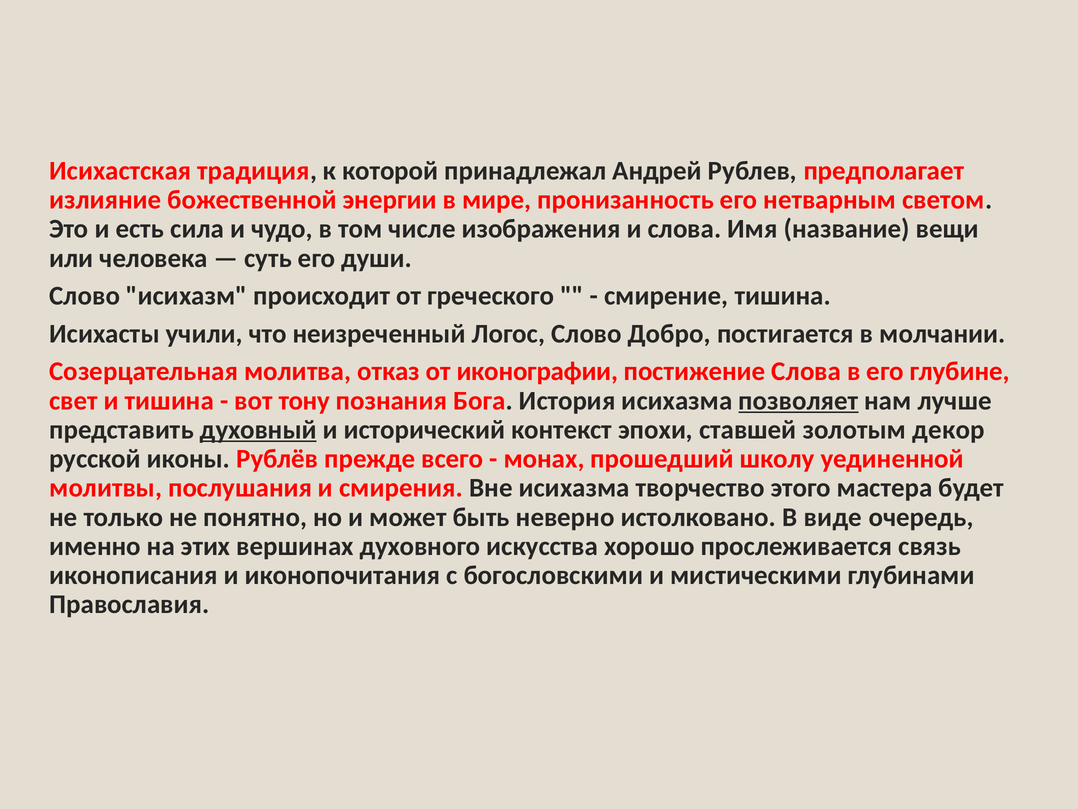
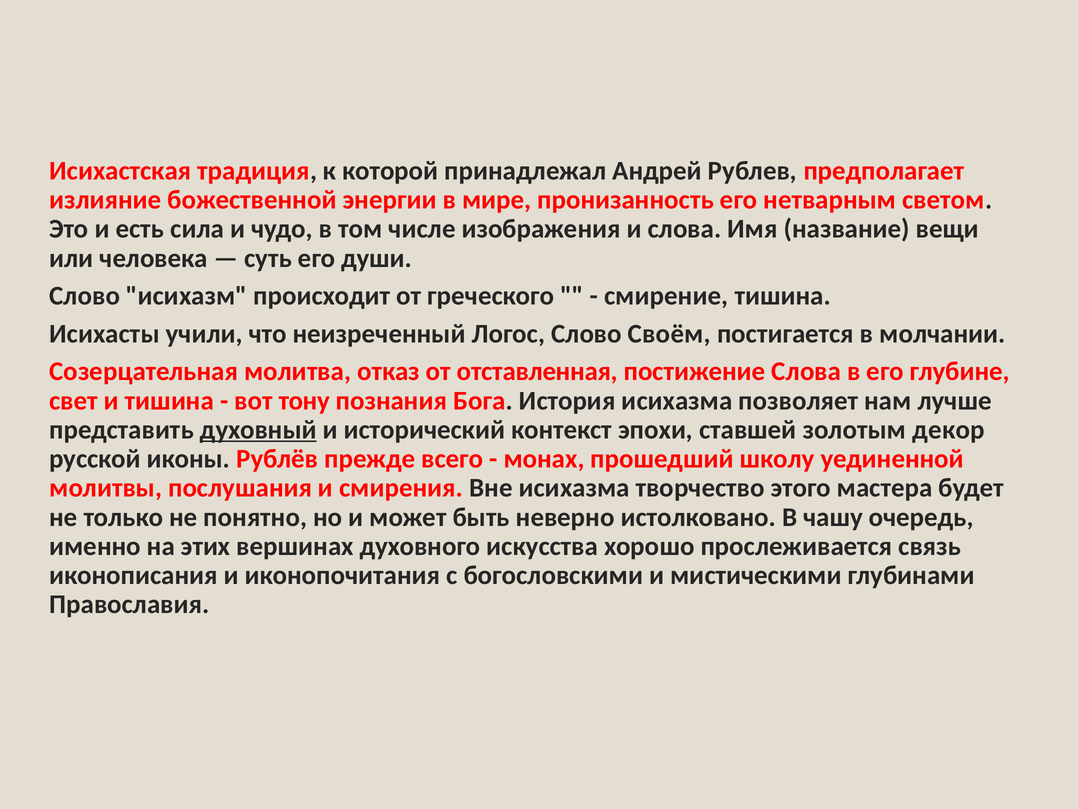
Добро: Добро -> Своём (669, 334)
иконографии: иконографии -> отставленная (537, 371)
позволяет underline: present -> none (798, 400)
виде: виде -> чашу (833, 517)
